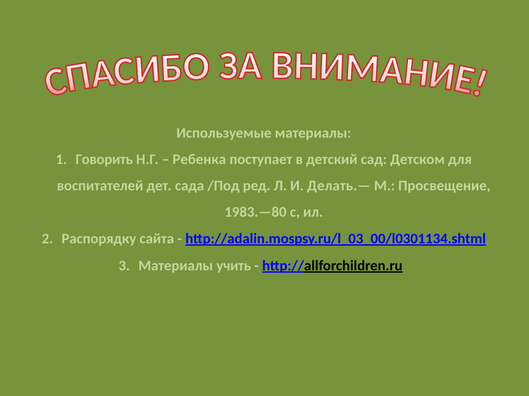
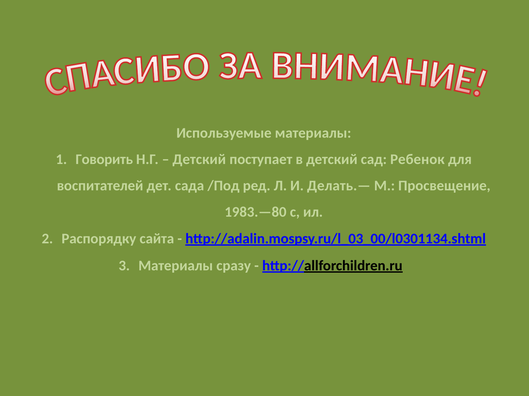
Ребенка: Ребенка -> Детский (199, 160)
Детском: Детском -> Ребенок (417, 160)
учить: учить -> сразу (234, 266)
